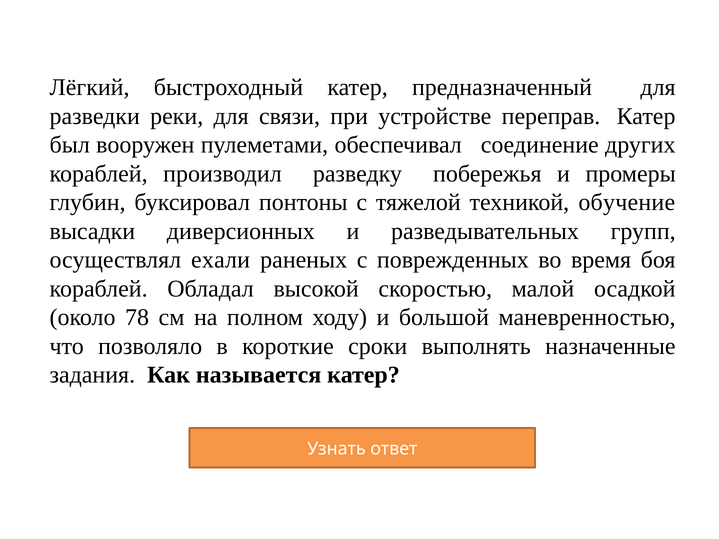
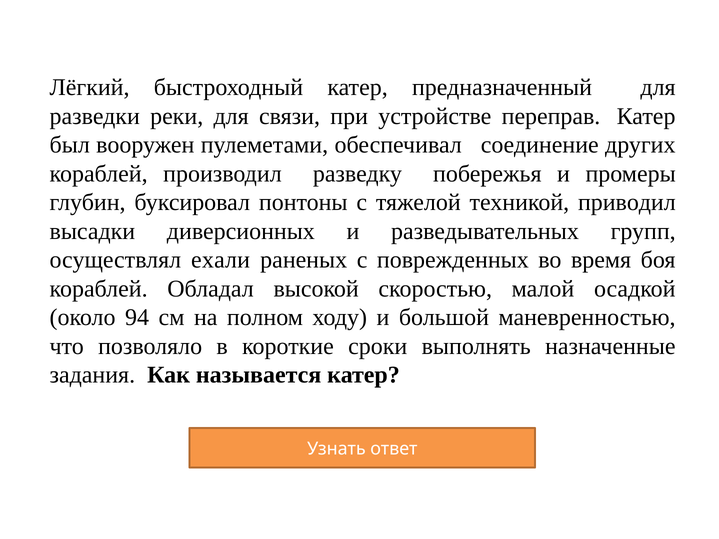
обучение: обучение -> приводил (627, 203)
78: 78 -> 94 (137, 318)
